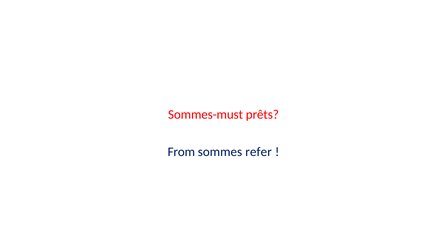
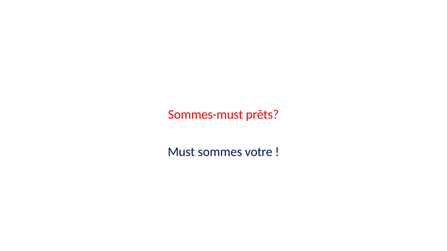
From: From -> Must (181, 152)
refer: refer -> votre (259, 152)
